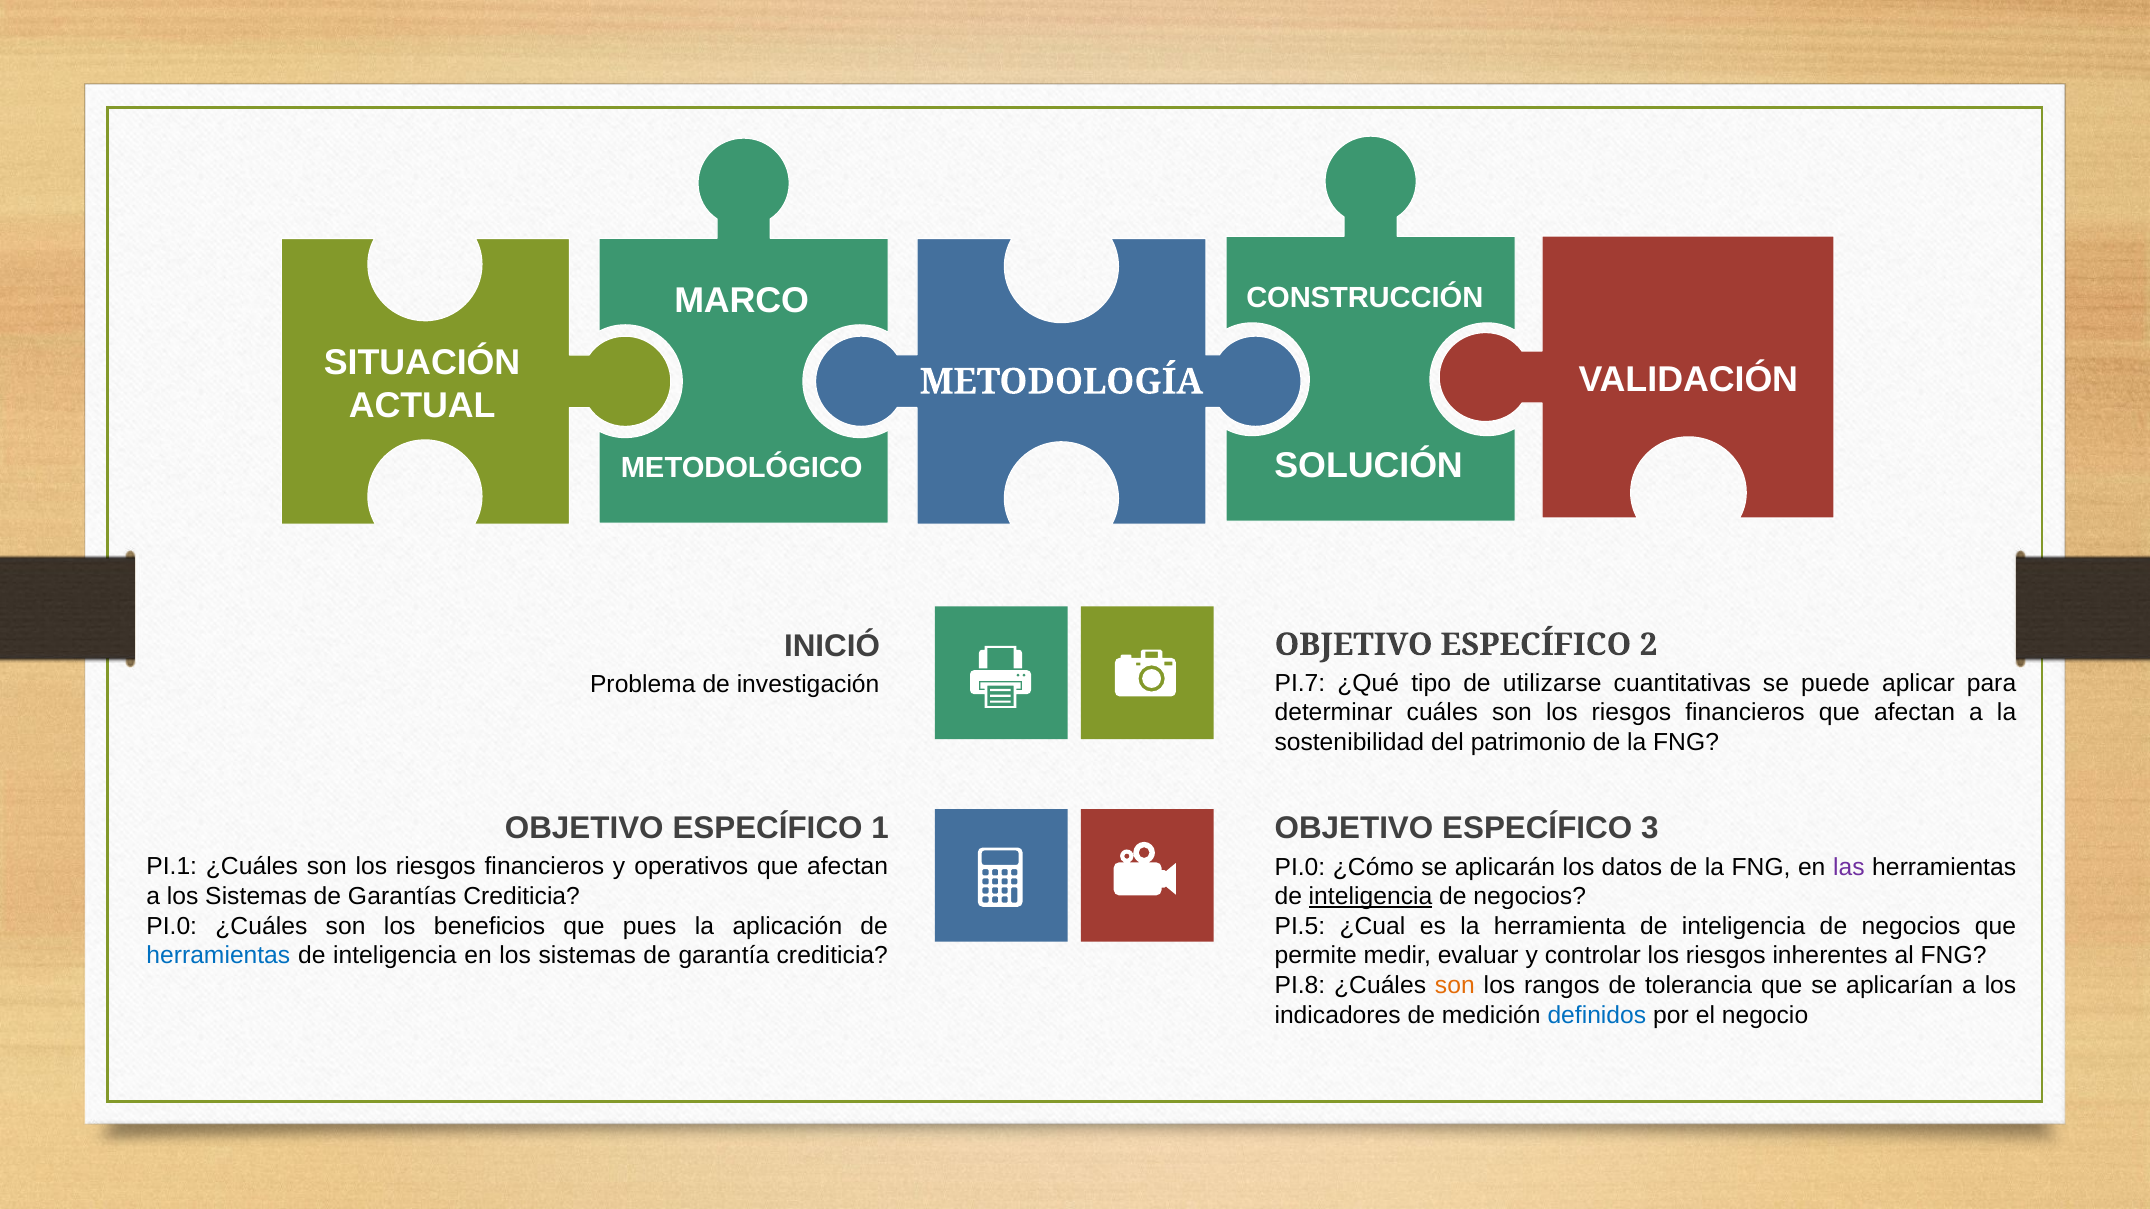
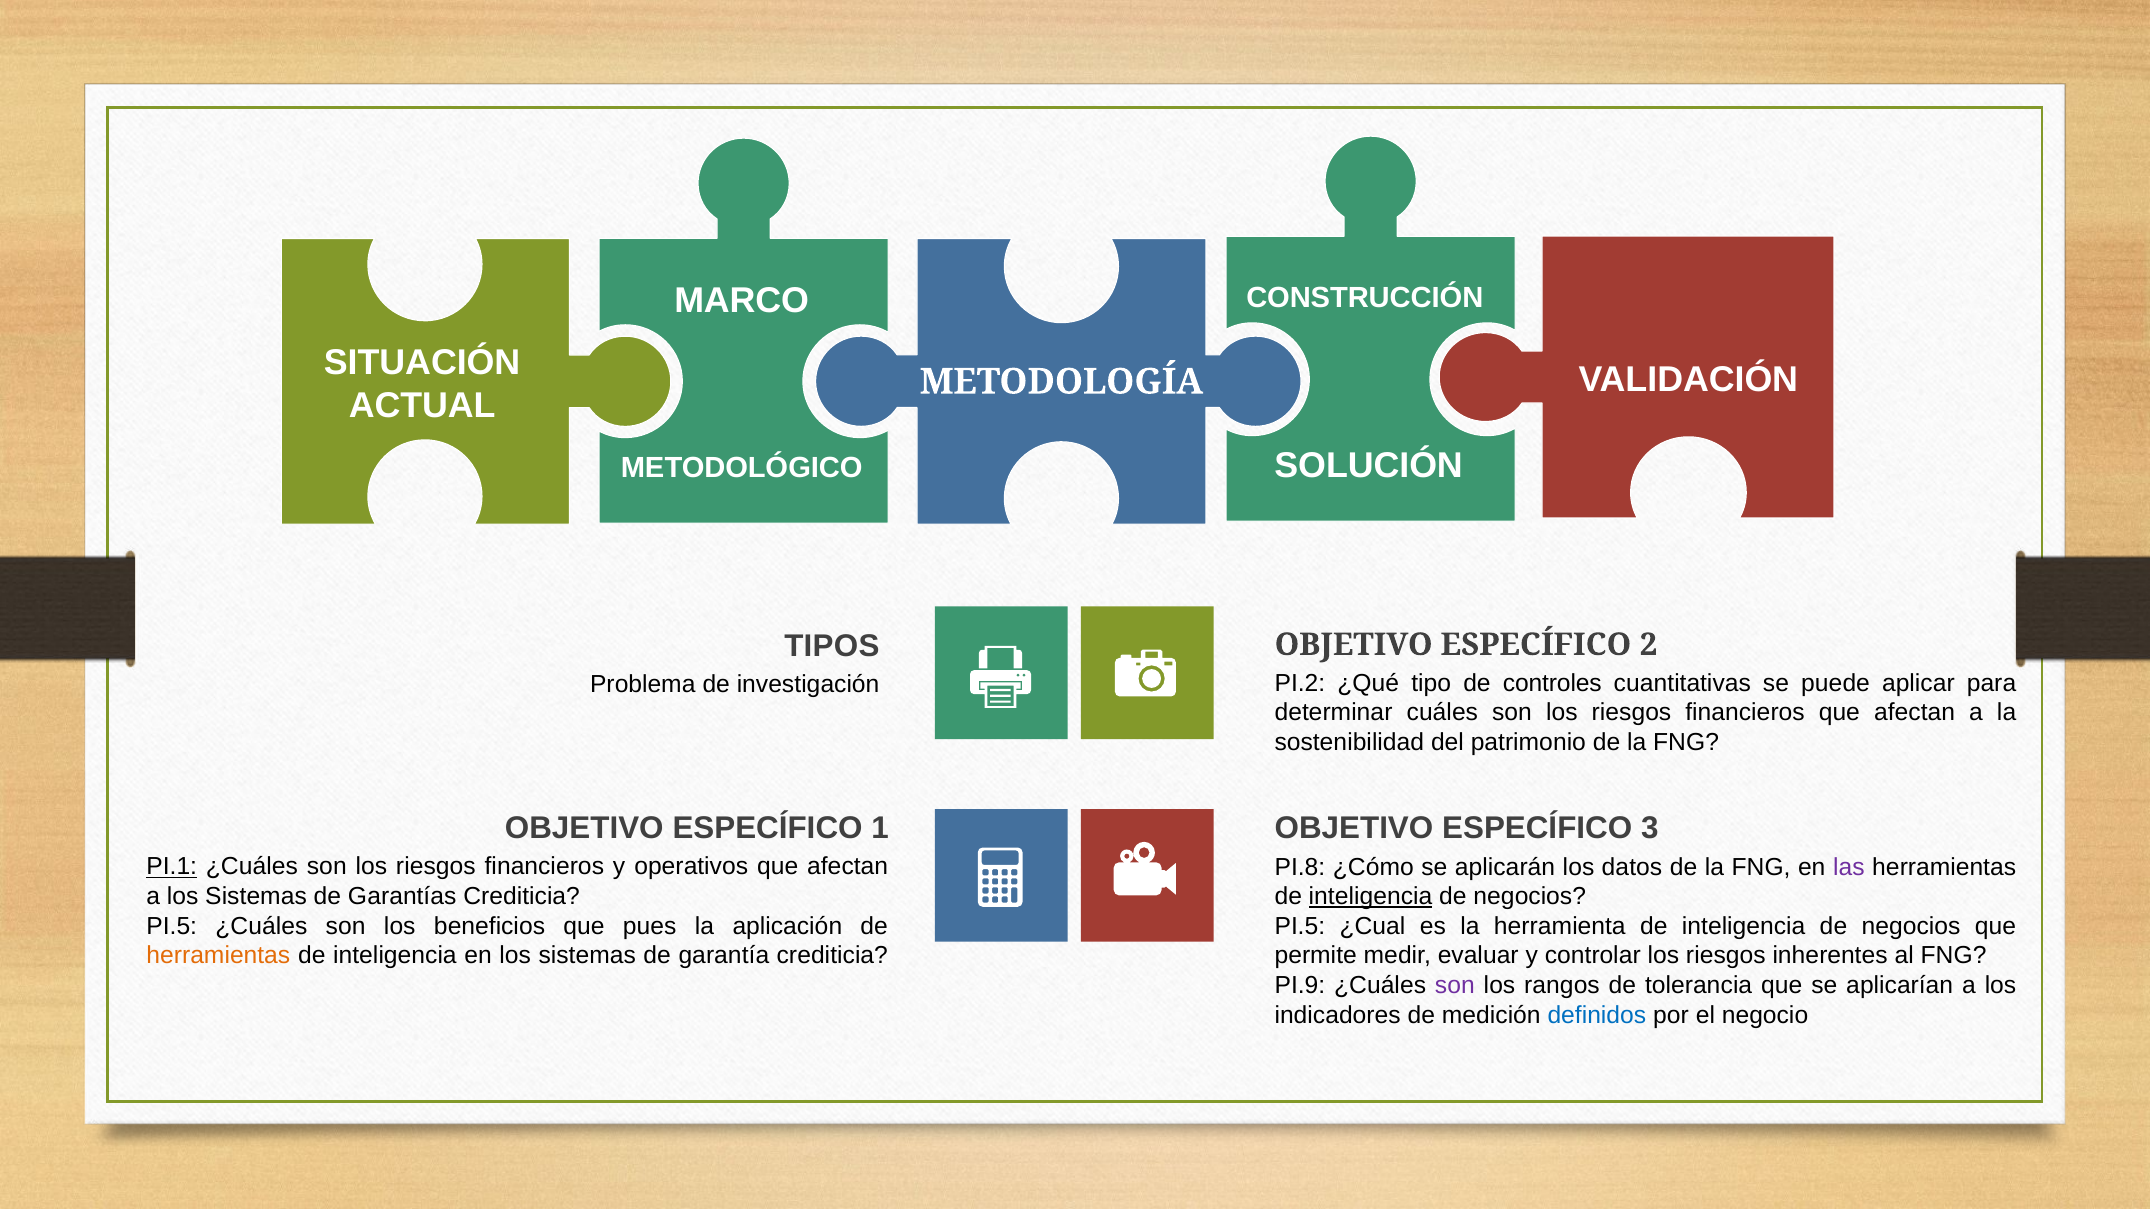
INICIÓ: INICIÓ -> TIPOS (832, 646)
PI.7: PI.7 -> PI.2 (1300, 683)
utilizarse: utilizarse -> controles (1552, 683)
PI.1 underline: none -> present (172, 867)
PI.0: PI.0 -> PI.8 (1300, 867)
PI.0: PI.0 -> PI.5 (172, 926)
herramientas colour: blue -> orange (218, 956)
PI.8: PI.8 -> PI.9 (1300, 986)
son colour: orange -> purple (1455, 986)
